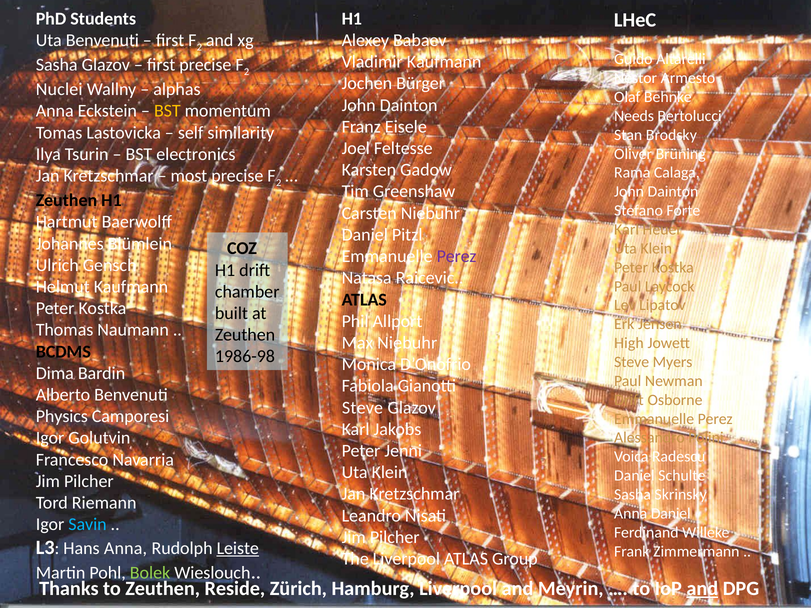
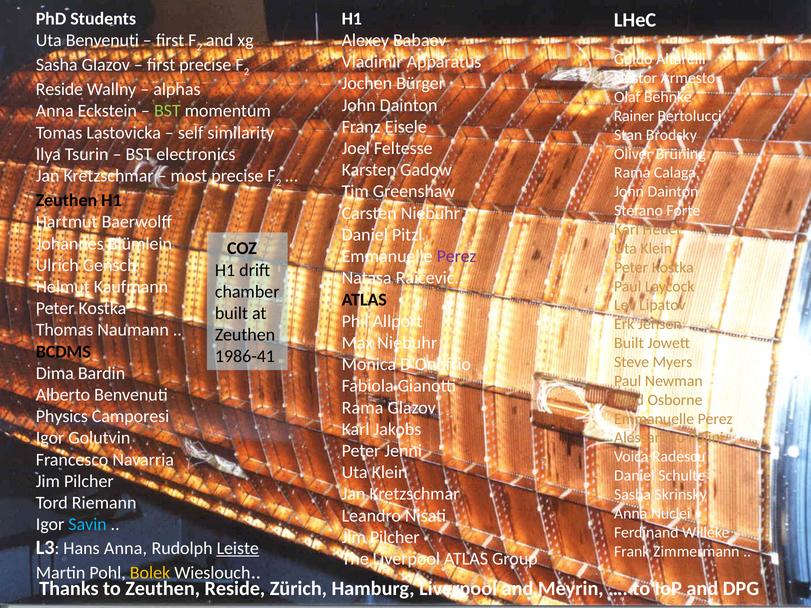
Vladimir Kaufmann: Kaufmann -> Apparatus (444, 62)
Nuclei: Nuclei -> Reside (59, 89)
BST colour: yellow -> light green (167, 111)
Needs: Needs -> Rainer (634, 116)
High: High -> Built (629, 343)
1986-98: 1986-98 -> 1986-41 (245, 357)
Drift: Drift -> Tord (629, 400)
Steve: Steve -> Rama (363, 408)
Anna Daniel: Daniel -> Nuclei (671, 514)
Bolek colour: light green -> yellow (150, 573)
and underline: present -> none (702, 589)
